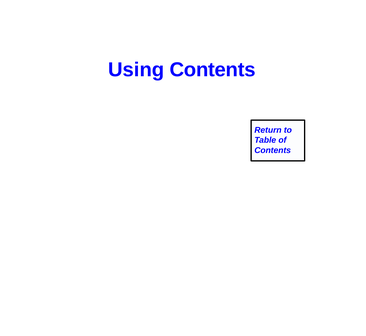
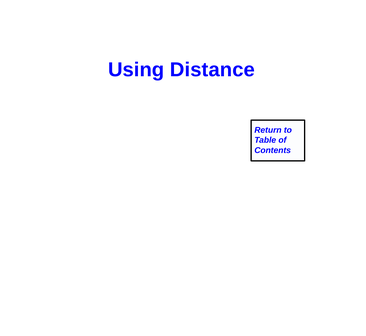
Using Contents: Contents -> Distance (212, 70)
